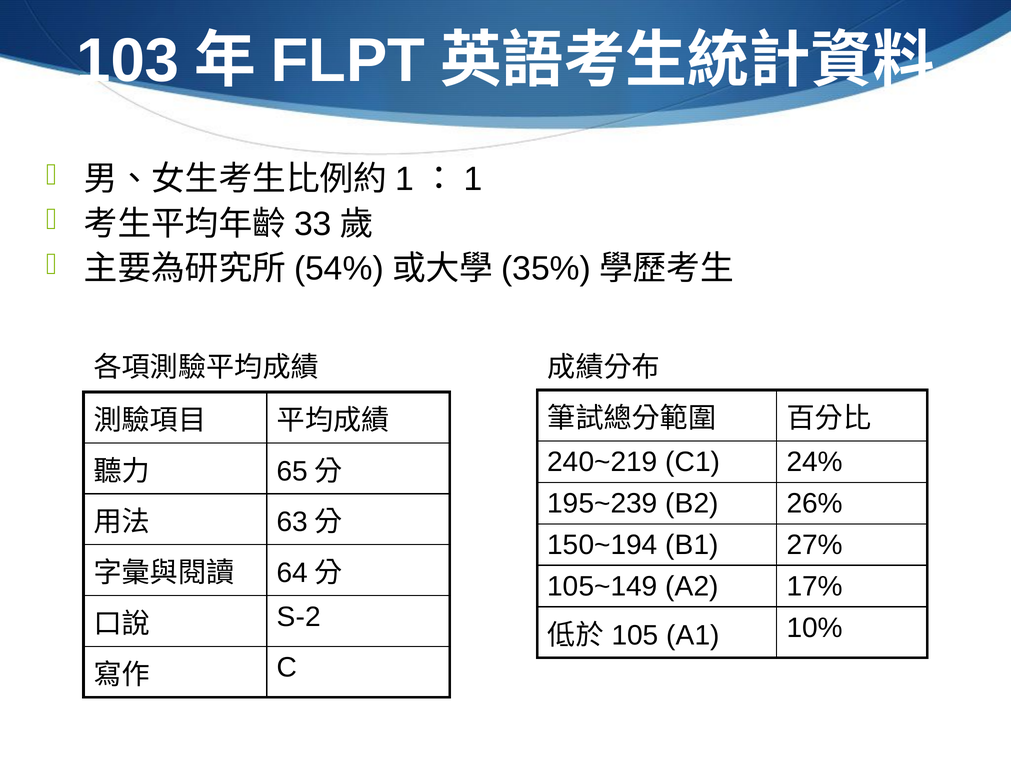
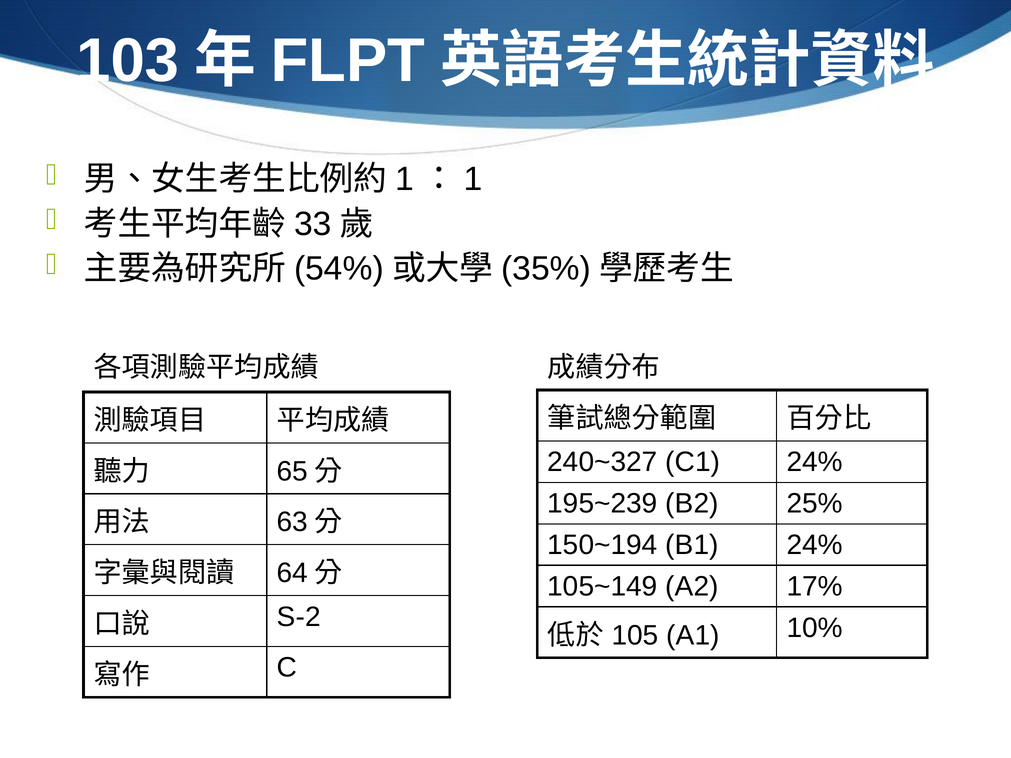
240~219: 240~219 -> 240~327 (602, 462)
26%: 26% -> 25% (815, 504)
B1 27%: 27% -> 24% (815, 545)
